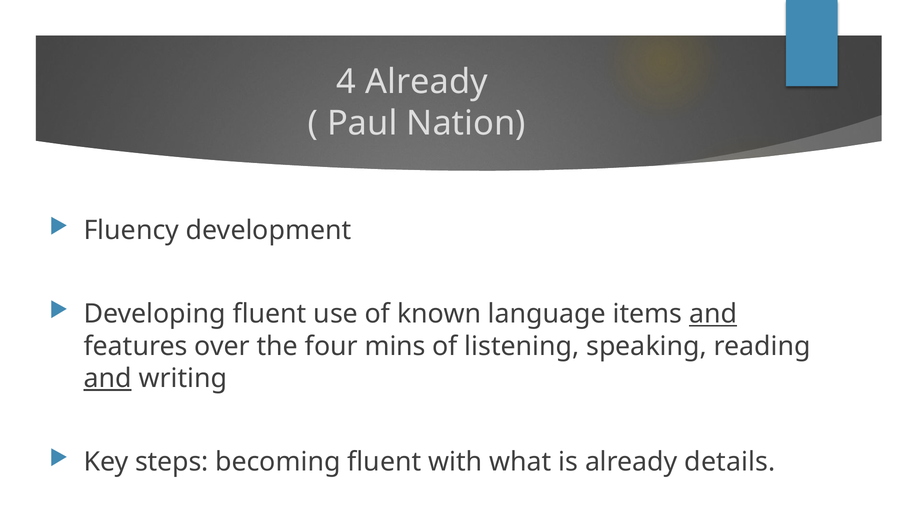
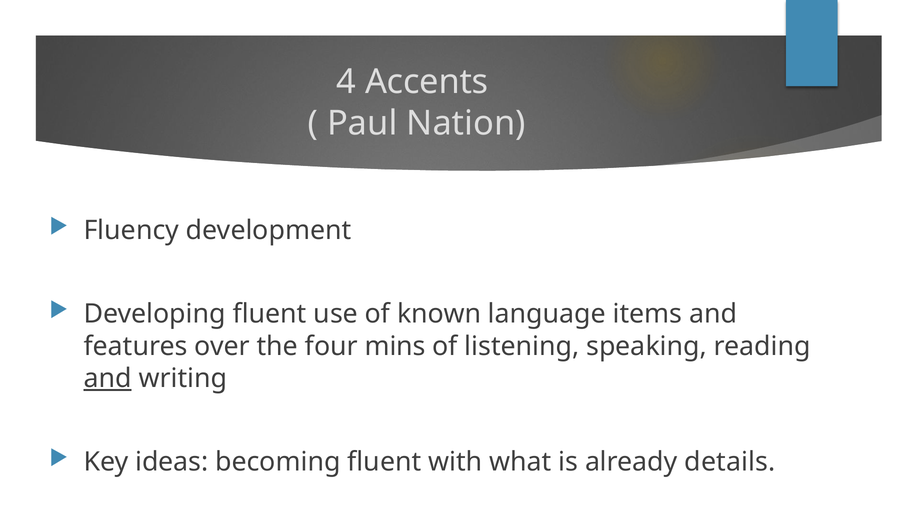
4 Already: Already -> Accents (427, 82)
and underline: present -> none (713, 314)
steps: steps -> ideas (172, 461)
